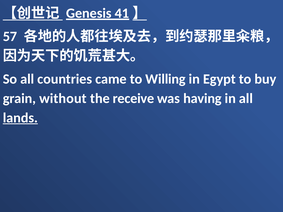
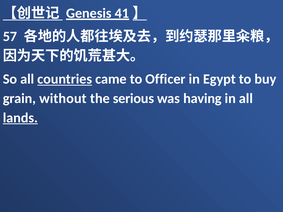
countries underline: none -> present (65, 79)
Willing: Willing -> Officer (165, 79)
receive: receive -> serious (133, 99)
